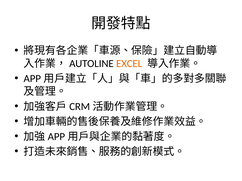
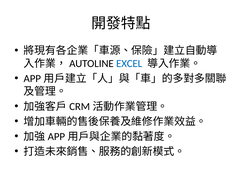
EXCEL colour: orange -> blue (129, 64)
